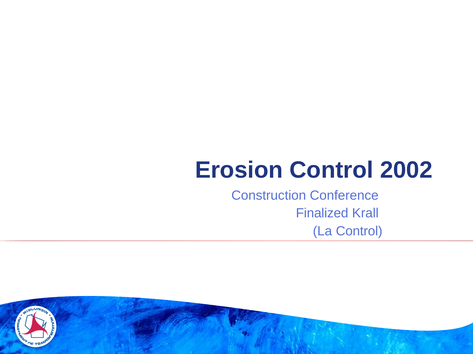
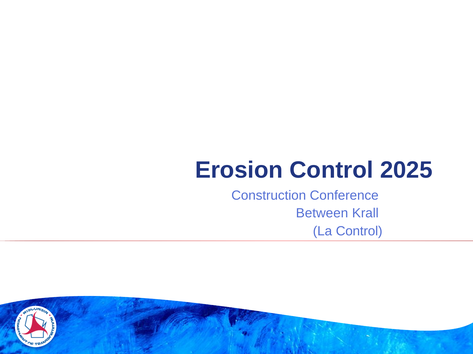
2002: 2002 -> 2025 (406, 170)
Finalized: Finalized -> Between (322, 214)
